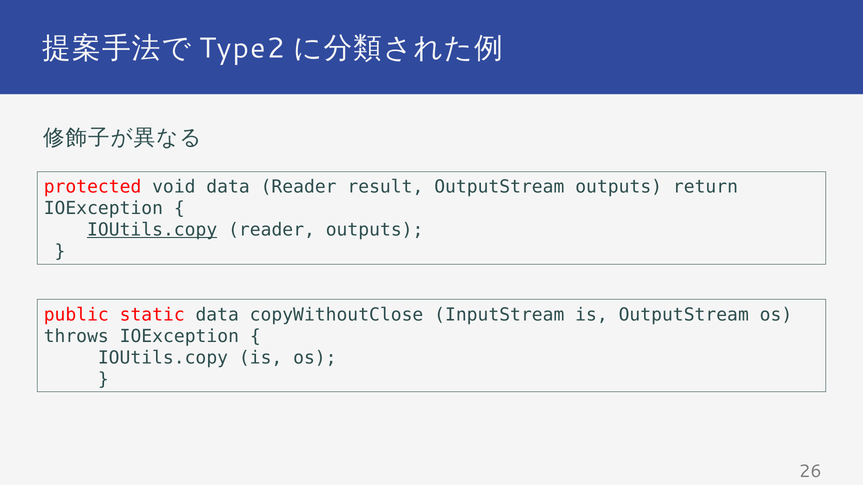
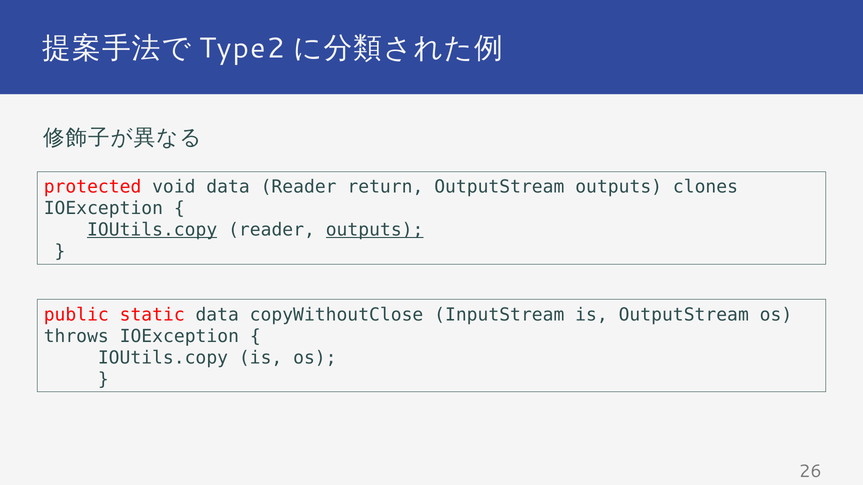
result: result -> return (385, 187)
return: return -> clones (705, 187)
outputs underline: none -> present (375, 230)
